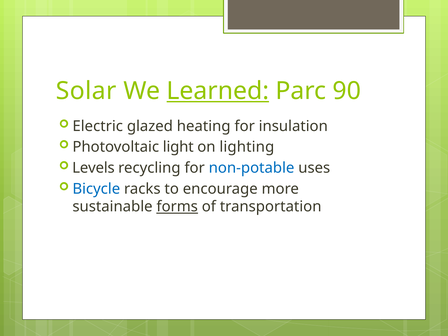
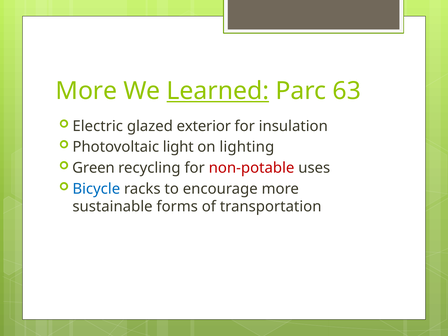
Solar: Solar -> More (86, 91)
90: 90 -> 63 (347, 91)
heating: heating -> exterior (204, 126)
Levels: Levels -> Green (93, 168)
non-potable colour: blue -> red (252, 168)
forms underline: present -> none (177, 207)
